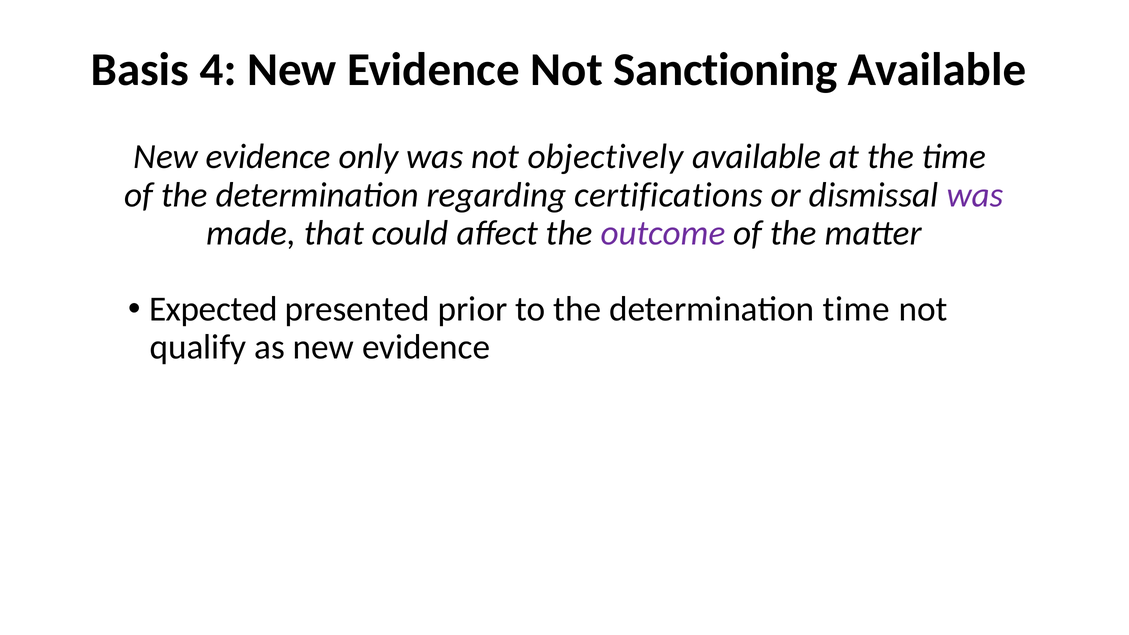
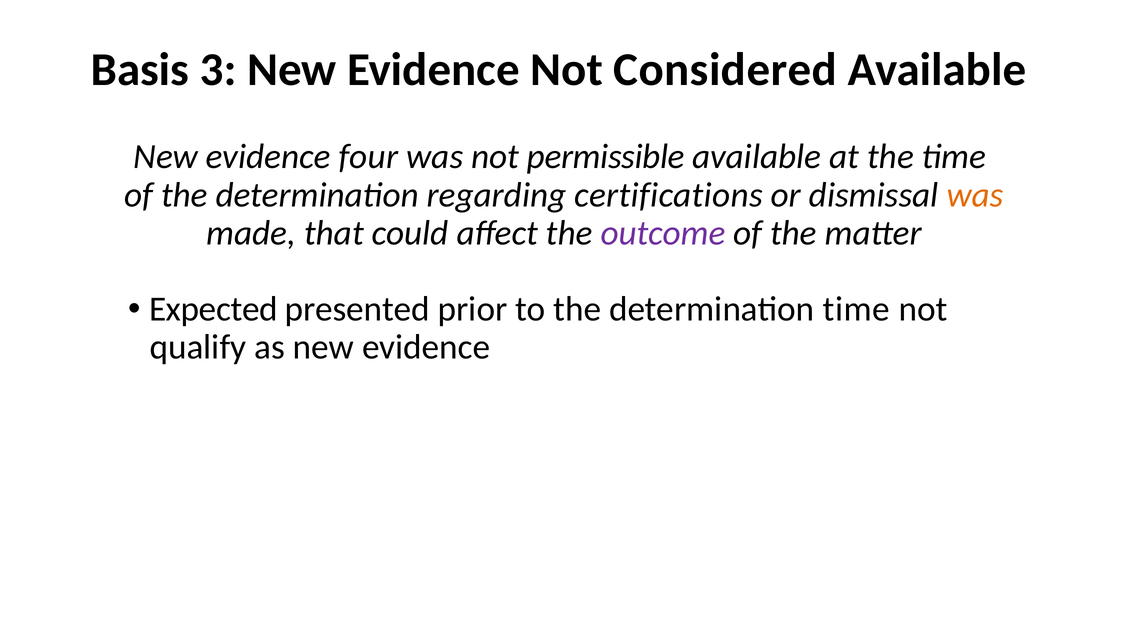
4: 4 -> 3 (218, 70)
Sanctioning: Sanctioning -> Considered (725, 70)
only: only -> four (368, 157)
objectively: objectively -> permissible (606, 157)
was colour: purple -> orange (975, 195)
